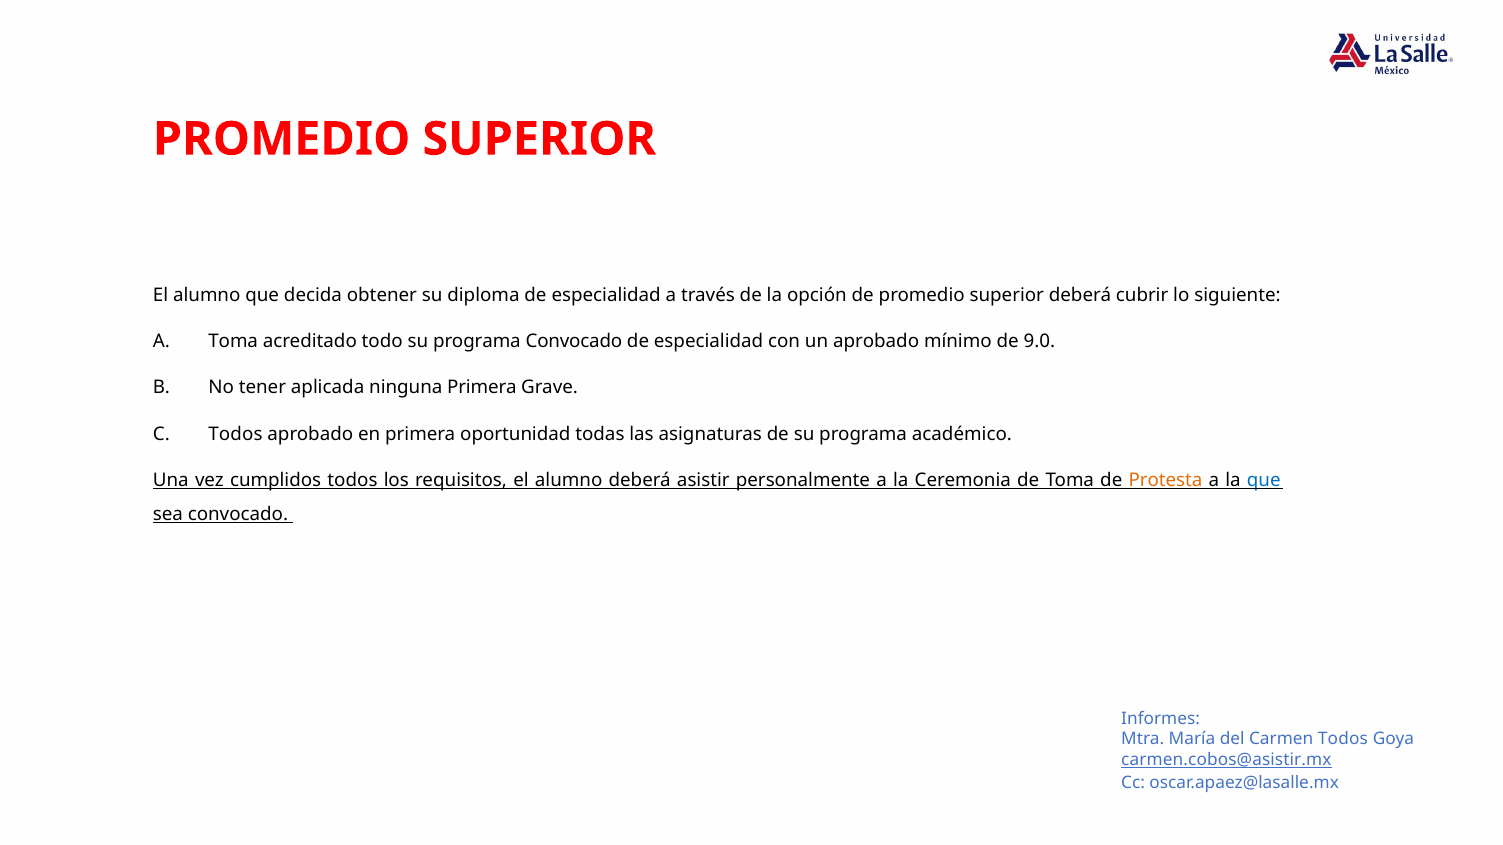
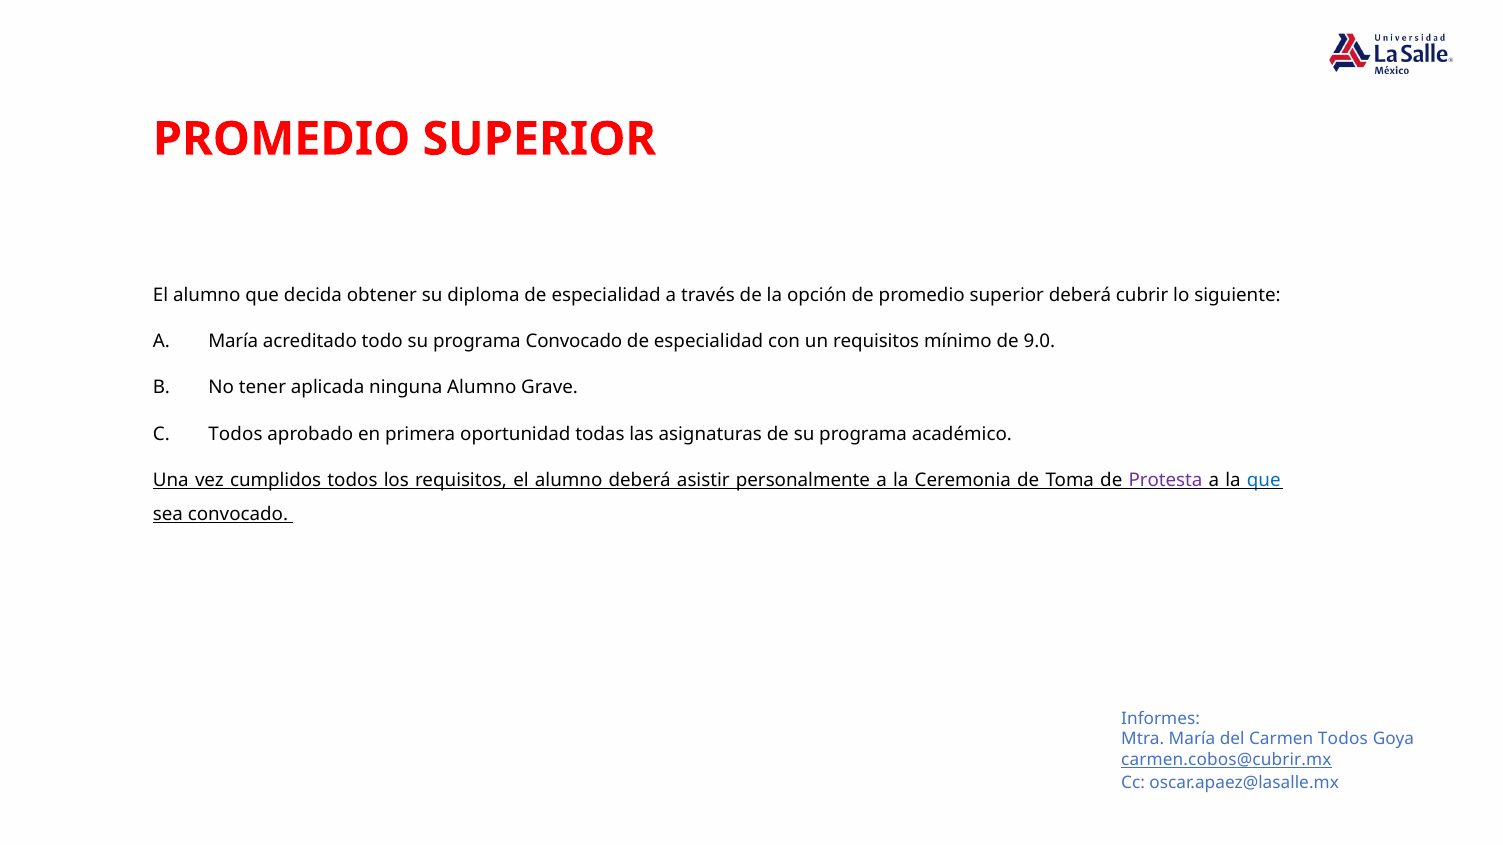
A Toma: Toma -> María (233, 342)
un aprobado: aprobado -> requisitos (876, 342)
ninguna Primera: Primera -> Alumno (482, 388)
Protesta colour: orange -> purple (1165, 481)
carmen.cobos@asistir.mx: carmen.cobos@asistir.mx -> carmen.cobos@cubrir.mx (1226, 760)
